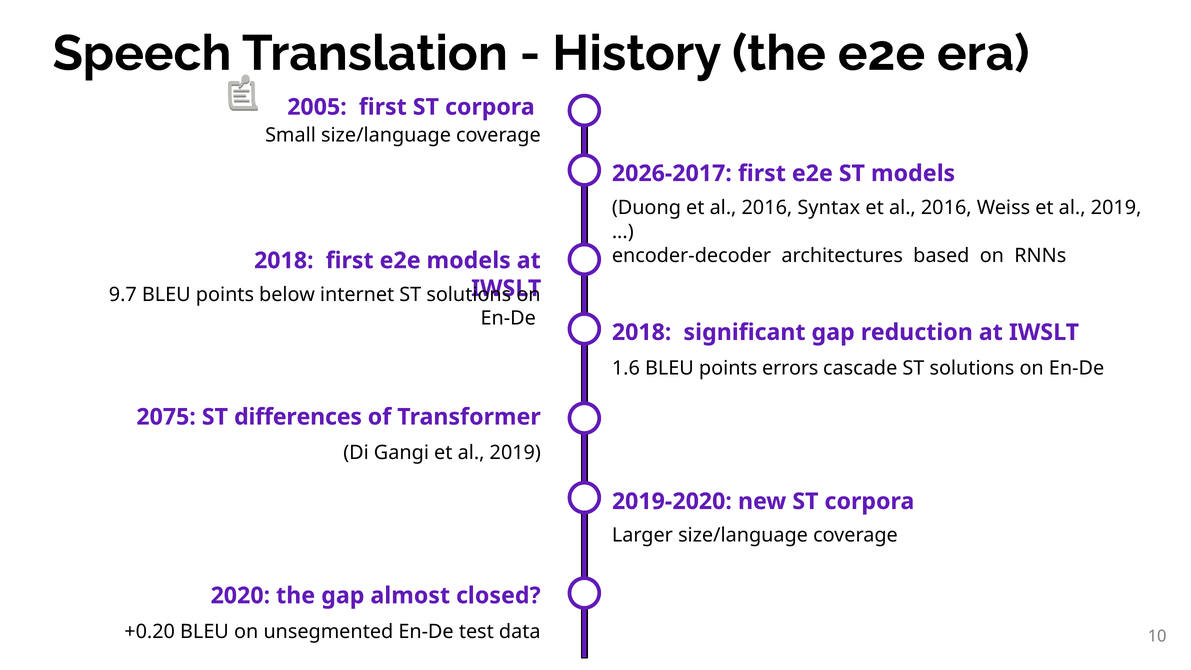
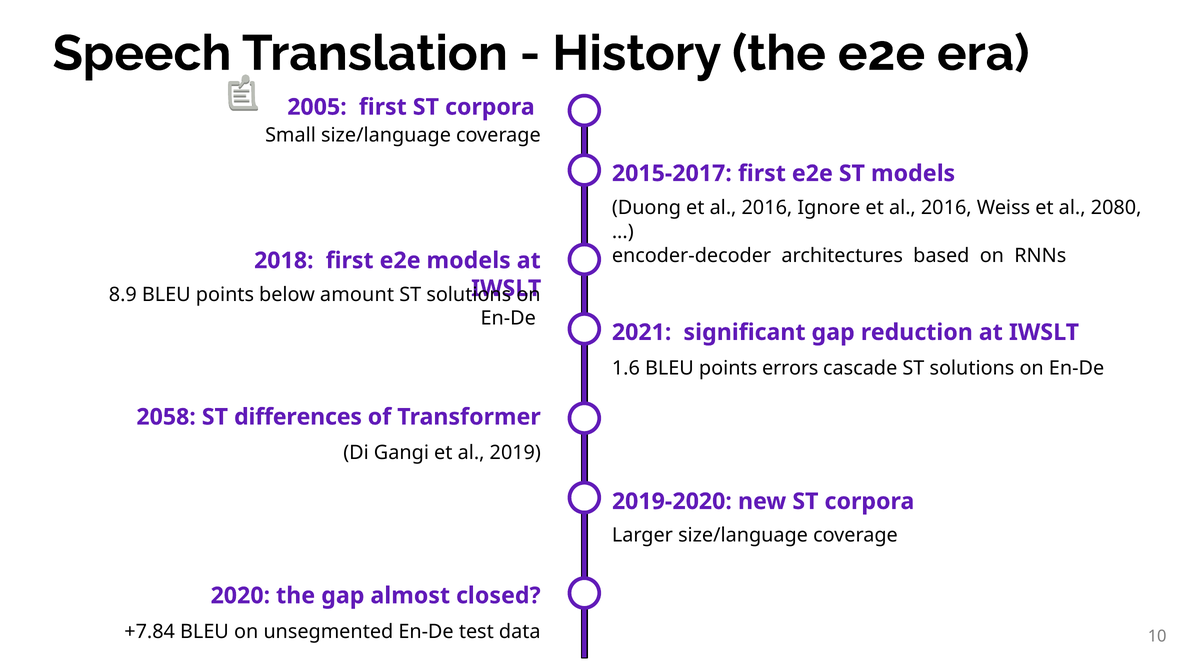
2026-2017: 2026-2017 -> 2015-2017 (672, 173)
Syntax: Syntax -> Ignore (829, 208)
Weiss et al 2019: 2019 -> 2080 (1116, 208)
9.7: 9.7 -> 8.9 (123, 295)
internet: internet -> amount (357, 295)
2018: 2018 -> 2021 (642, 332)
2075: 2075 -> 2058 (166, 417)
+0.20: +0.20 -> +7.84 (150, 631)
